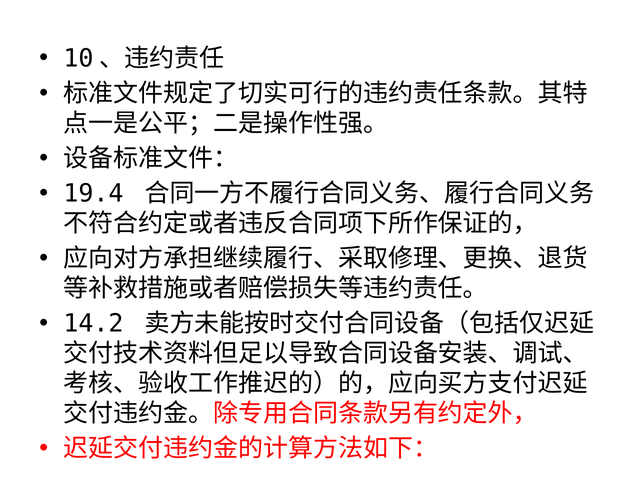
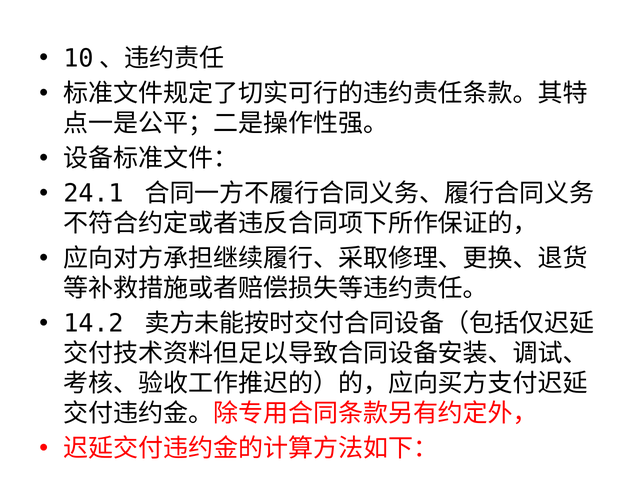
19.4: 19.4 -> 24.1 (93, 193)
